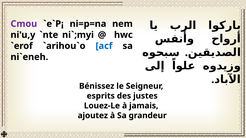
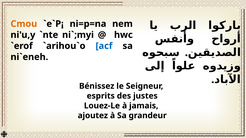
Cmou colour: purple -> orange (24, 24)
